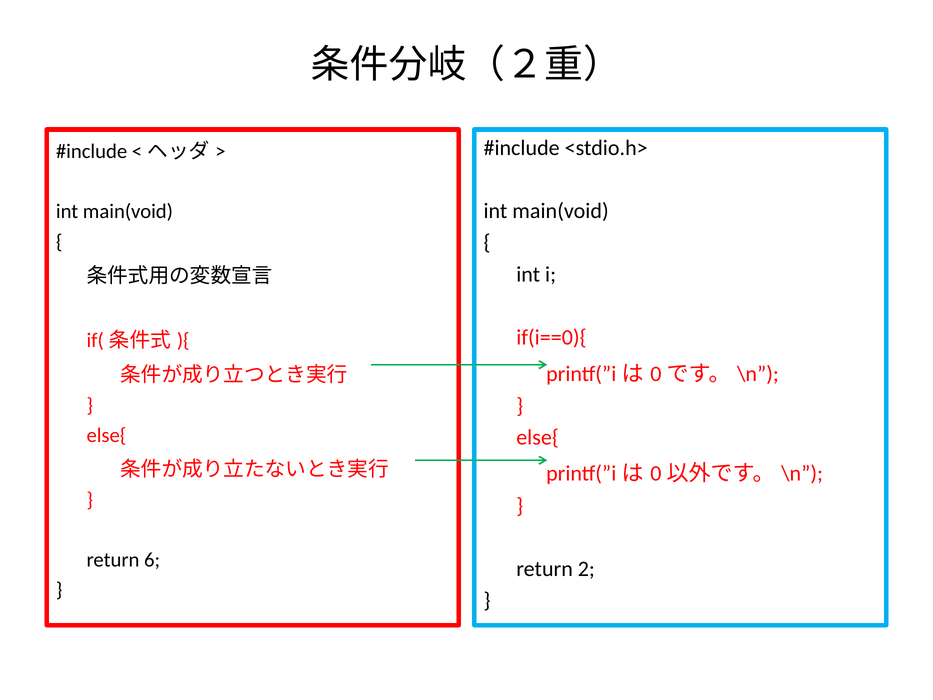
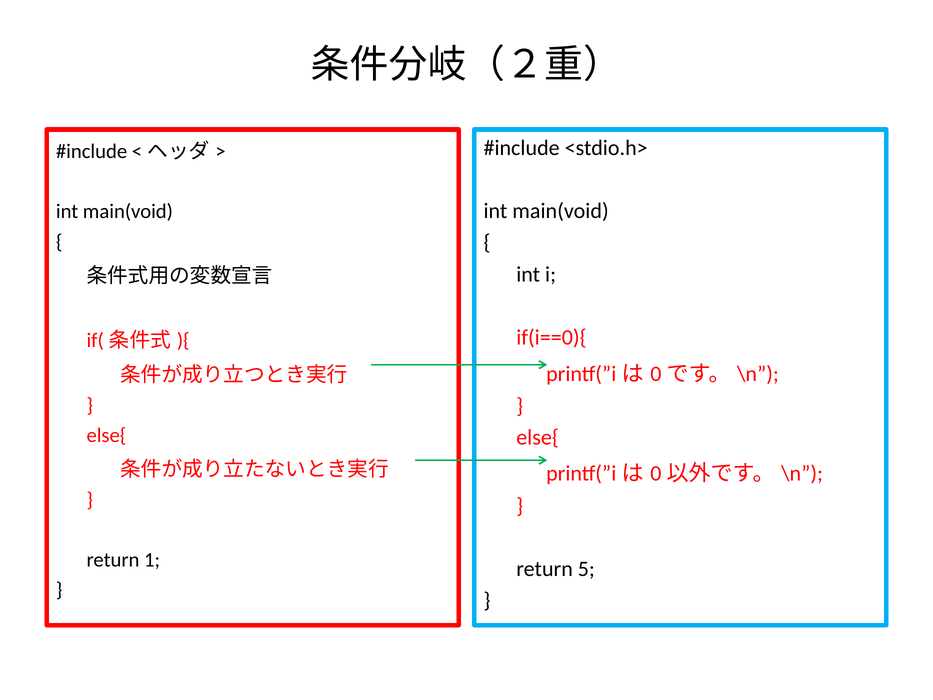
6: 6 -> 1 (152, 560)
2: 2 -> 5 (586, 569)
